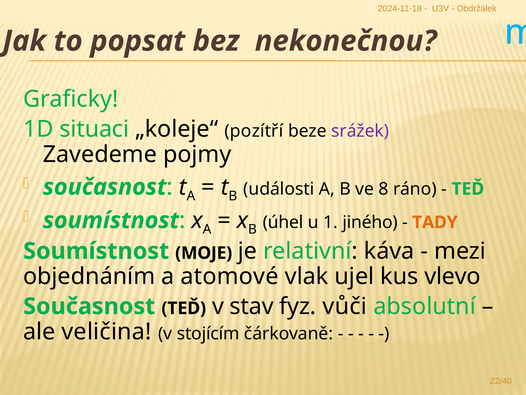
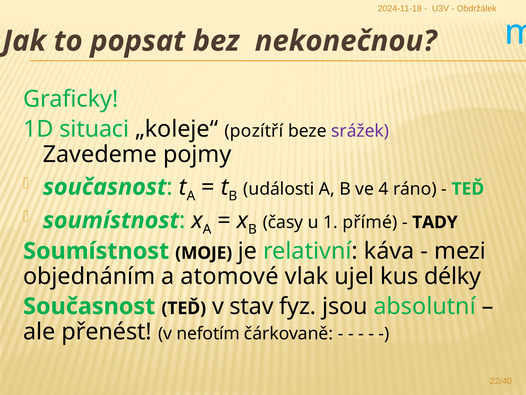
8: 8 -> 4 (384, 189)
úhel: úhel -> časy (283, 222)
jiného: jiného -> přímé (370, 222)
TADY colour: orange -> black (435, 222)
vlevo: vlevo -> délky (453, 276)
vůči: vůči -> jsou (345, 306)
veličina: veličina -> přenést (107, 331)
stojícím: stojícím -> nefotím (208, 333)
